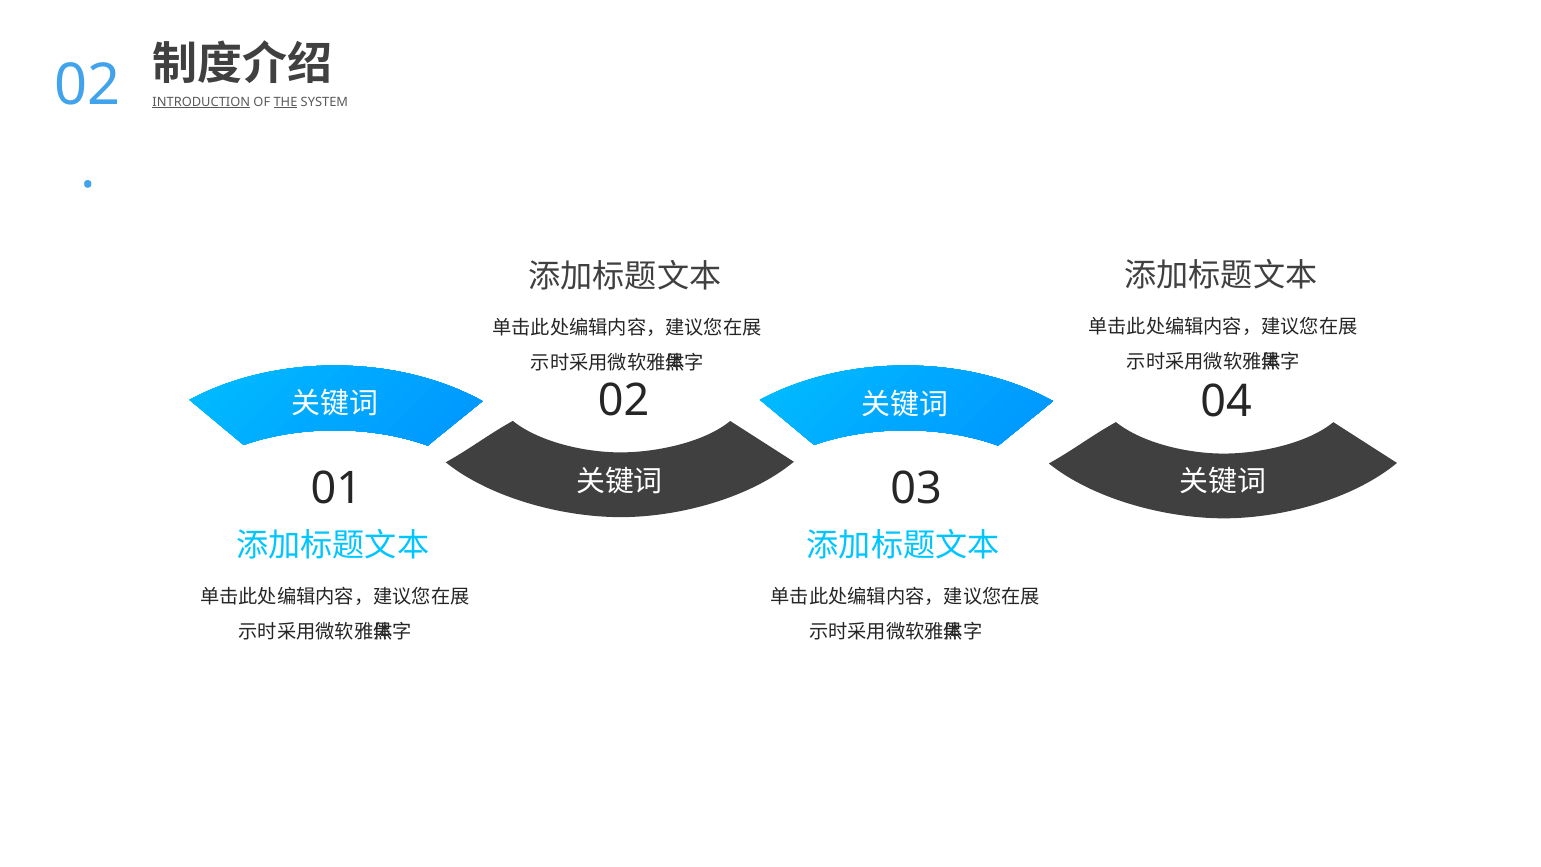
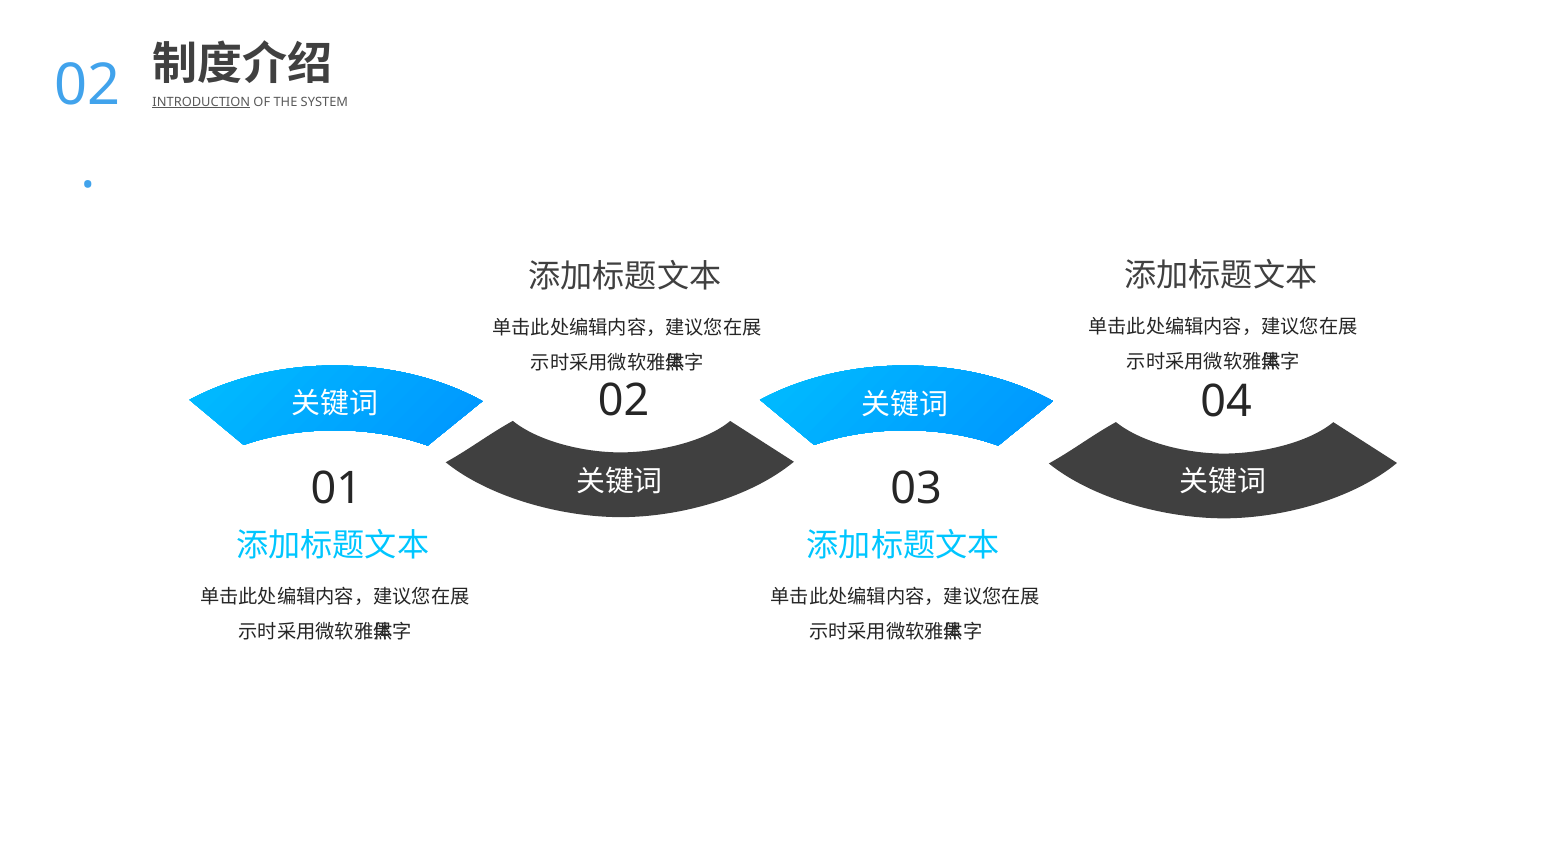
THE underline: present -> none (285, 102)
